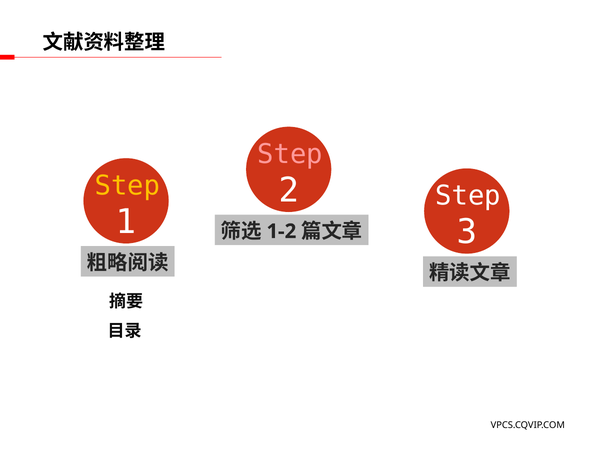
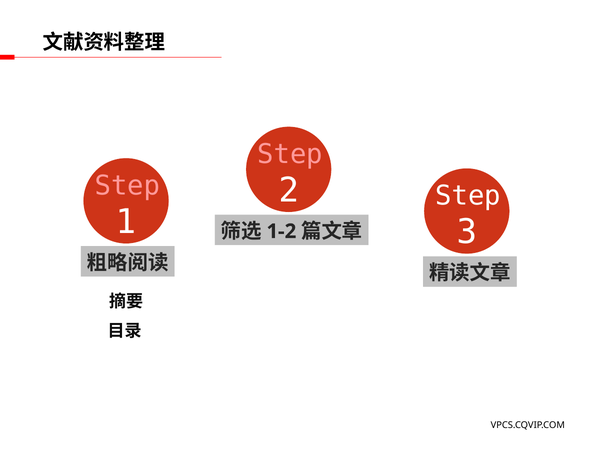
Step colour: yellow -> pink (127, 186)
